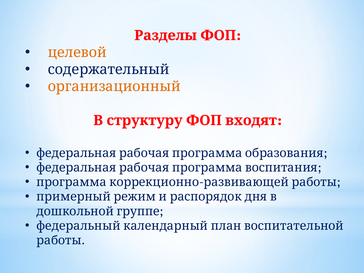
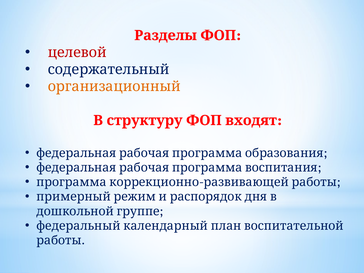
целевой colour: orange -> red (77, 52)
